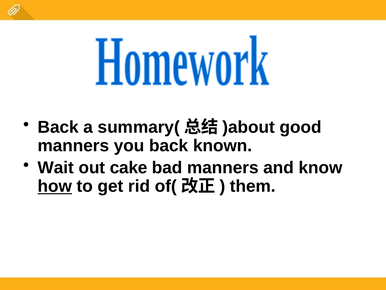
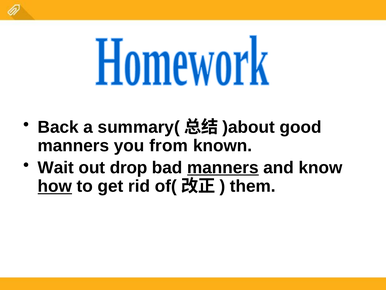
you back: back -> from (169, 145)
cake: cake -> drop (129, 167)
manners underline: none -> present (223, 167)
